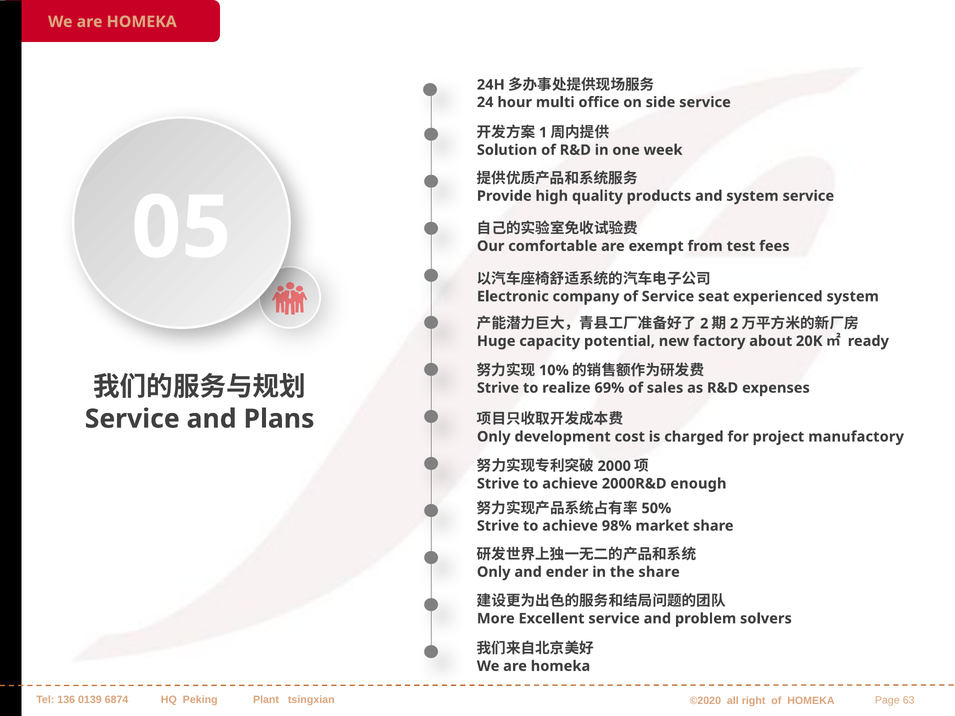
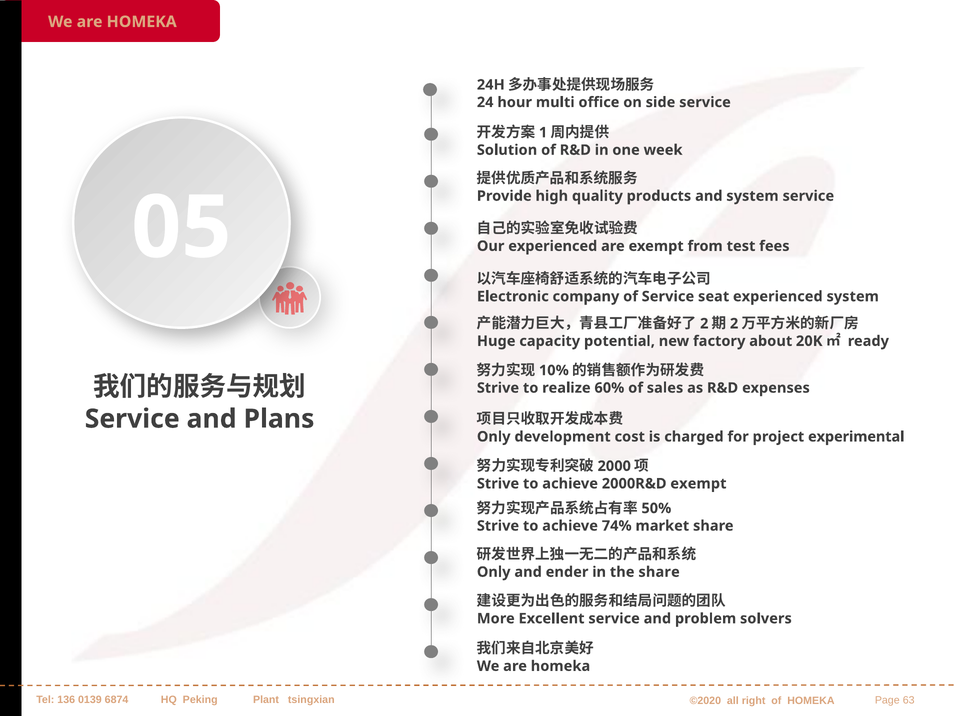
Our comfortable: comfortable -> experienced (553, 246)
69%: 69% -> 60% (609, 388)
manufactory: manufactory -> experimental (856, 437)
2000R&D enough: enough -> exempt (698, 484)
98%: 98% -> 74% (617, 526)
